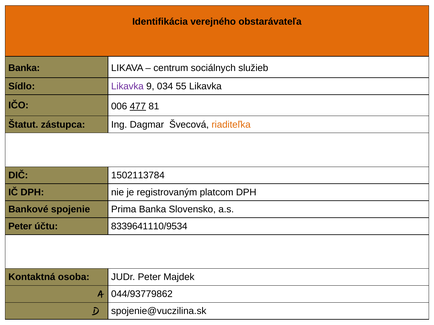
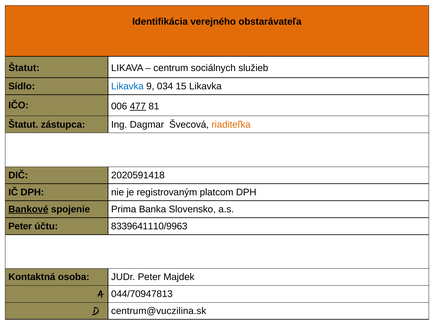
Banka: Banka -> Štatut (24, 68)
Likavka colour: purple -> blue (127, 86)
55: 55 -> 15 (181, 86)
1502113784: 1502113784 -> 2020591418 (138, 176)
Bankové underline: none -> present (28, 210)
8339641110/9534: 8339641110/9534 -> 8339641110/9963 (149, 227)
044/93779862: 044/93779862 -> 044/70947813 (142, 295)
spojenie@vuczilina.sk: spojenie@vuczilina.sk -> centrum@vuczilina.sk (159, 312)
